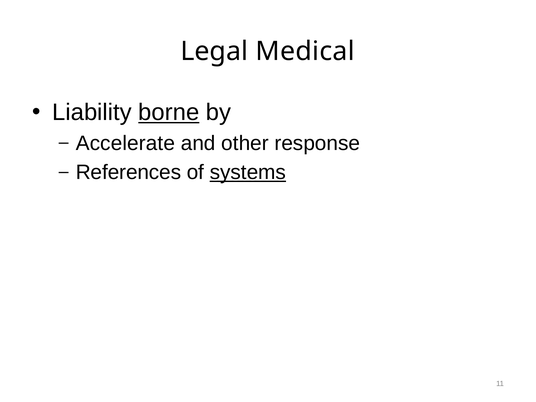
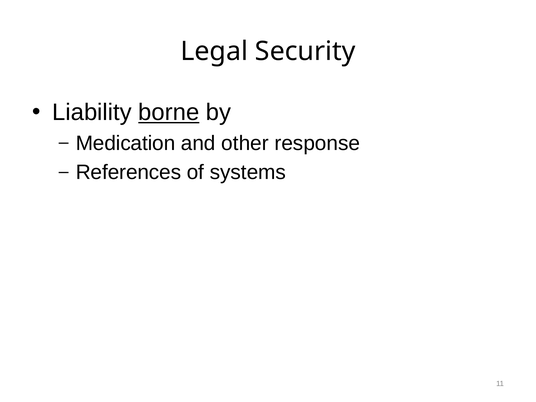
Medical: Medical -> Security (305, 51)
Accelerate: Accelerate -> Medication (125, 143)
systems underline: present -> none (248, 172)
